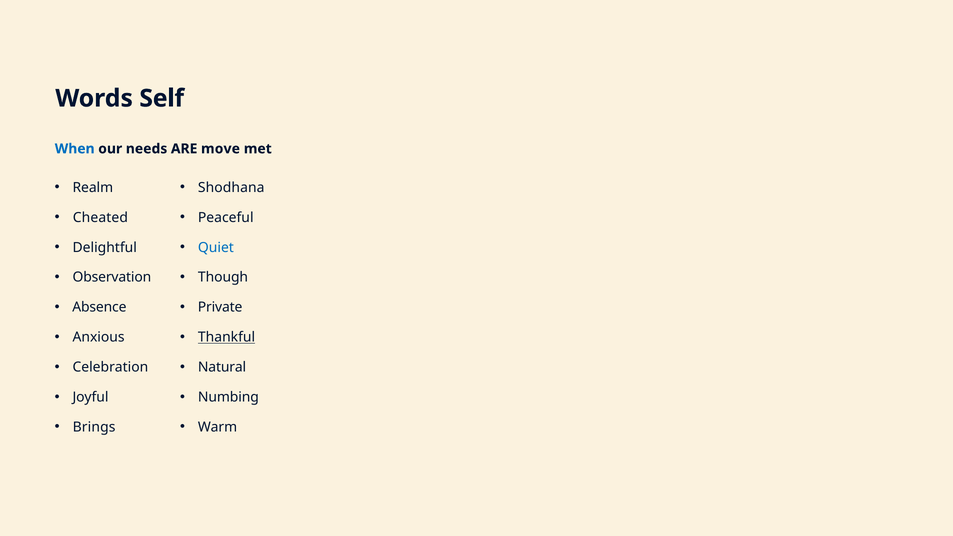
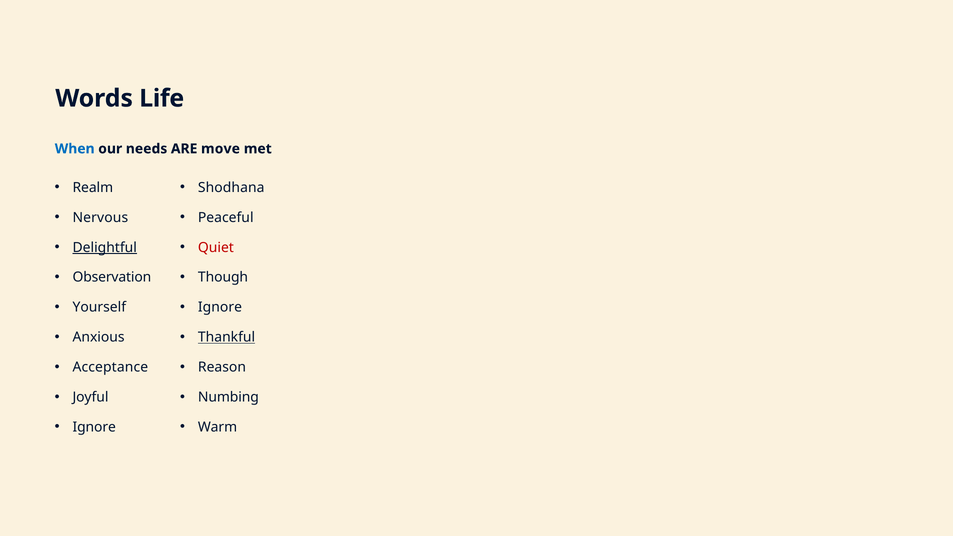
Self: Self -> Life (162, 98)
Cheated: Cheated -> Nervous (100, 218)
Delightful underline: none -> present (105, 247)
Quiet colour: blue -> red (216, 247)
Absence: Absence -> Yourself (99, 307)
Private: Private -> Ignore (220, 307)
Celebration: Celebration -> Acceptance (110, 367)
Natural: Natural -> Reason (222, 367)
Brings: Brings -> Ignore (94, 427)
